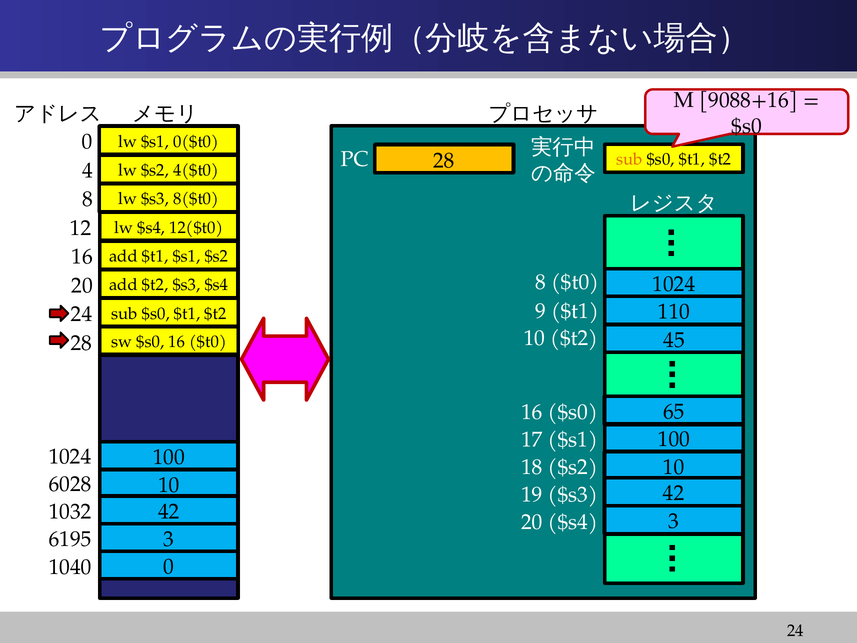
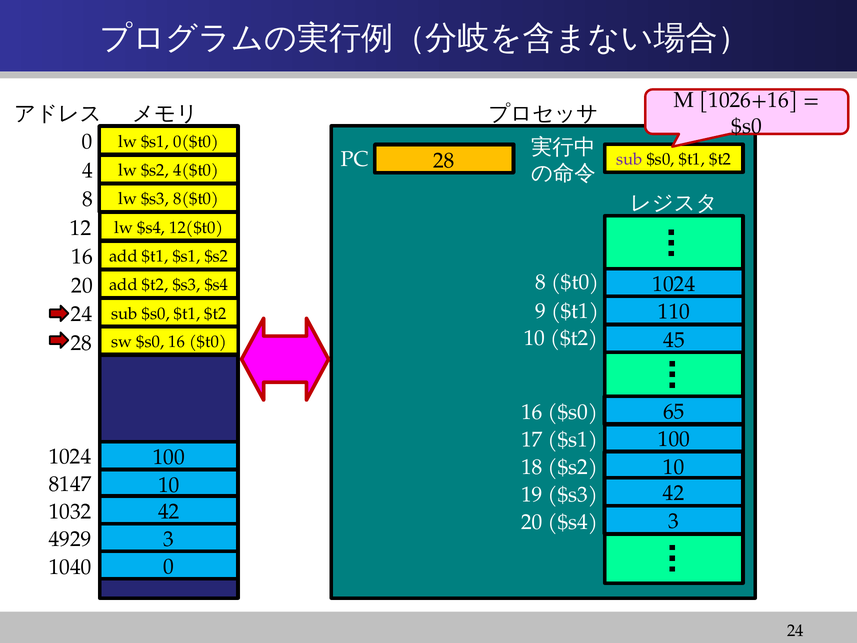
9088+16: 9088+16 -> 1026+16 (749, 100)
sub colour: orange -> purple (629, 159)
6028: 6028 -> 8147 (70, 484)
6195: 6195 -> 4929 (70, 539)
